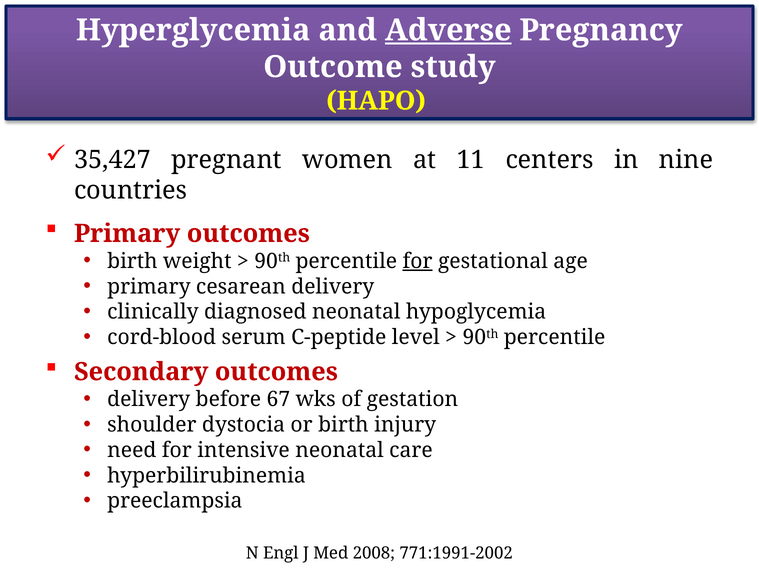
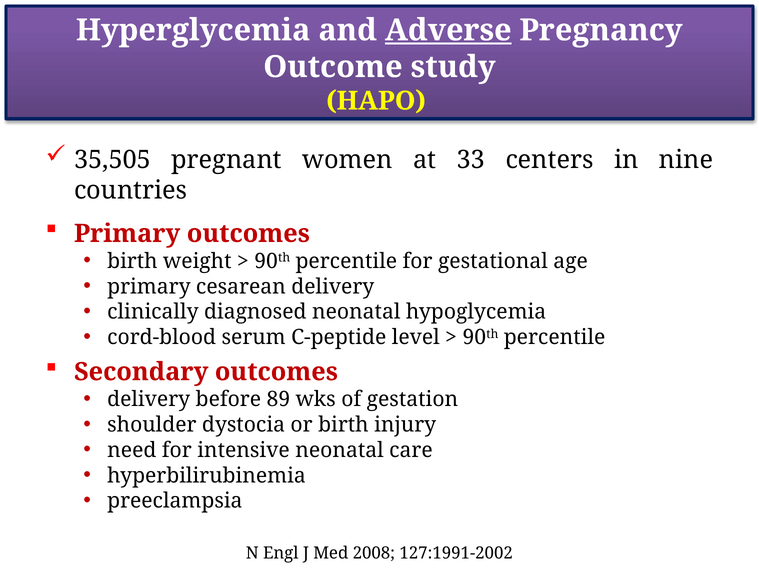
35,427: 35,427 -> 35,505 (113, 160)
11: 11 -> 33 (471, 160)
for underline: present -> none (418, 261)
67: 67 -> 89 (278, 399)
771:1991-2002: 771:1991-2002 -> 127:1991-2002 (456, 552)
